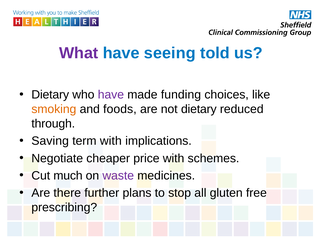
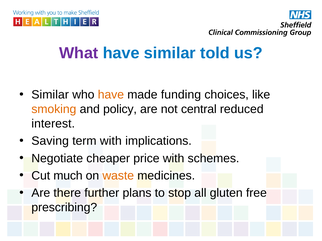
have seeing: seeing -> similar (170, 53)
Dietary: Dietary -> Similar (50, 95)
have colour: purple -> orange (111, 95)
foods: foods -> policy (120, 109)
not dietary: dietary -> central (199, 109)
through: through -> interest (53, 124)
waste colour: purple -> orange (118, 176)
